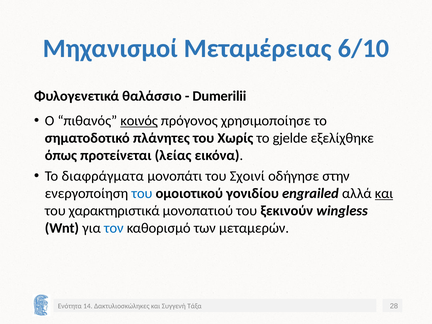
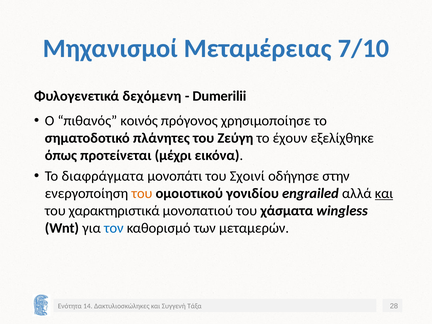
6/10: 6/10 -> 7/10 (363, 48)
θαλάσσιο: θαλάσσιο -> δεχόμενη (152, 96)
κοινός underline: present -> none (139, 121)
Χωρίς: Χωρίς -> Ζεύγη (235, 138)
gjelde: gjelde -> έχουν (290, 138)
λείας: λείας -> μέχρι (173, 155)
του colour: blue -> orange (142, 194)
ξεκινούν: ξεκινούν -> χάσματα (287, 211)
